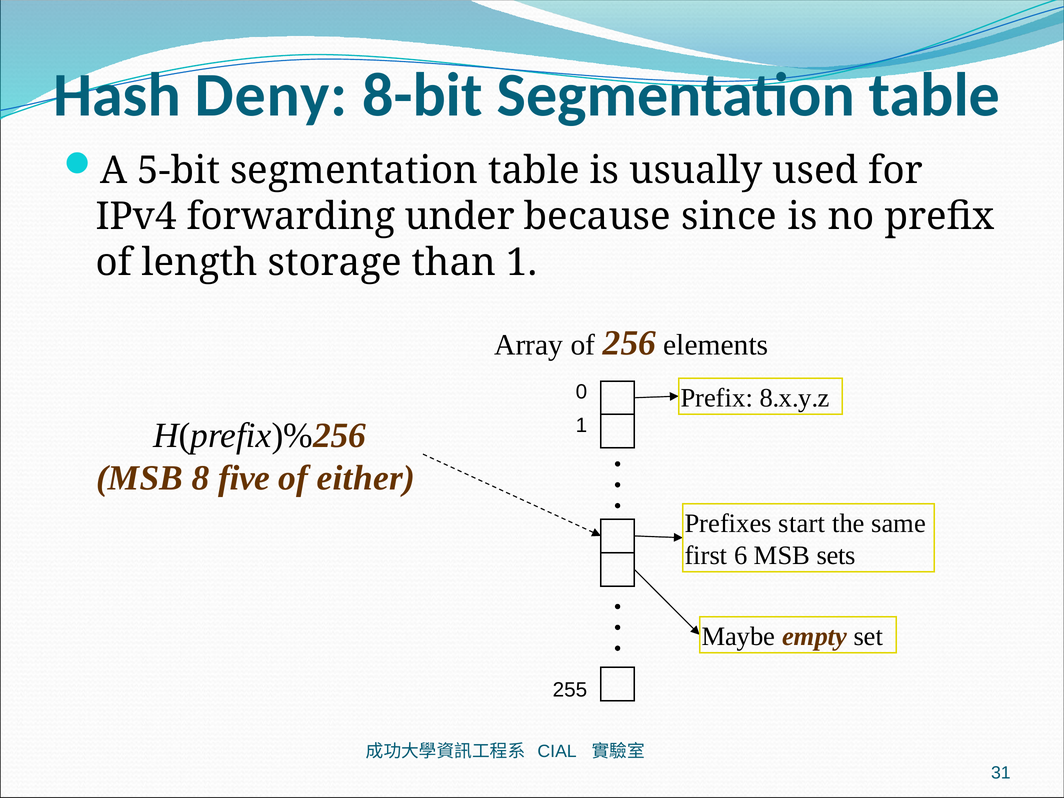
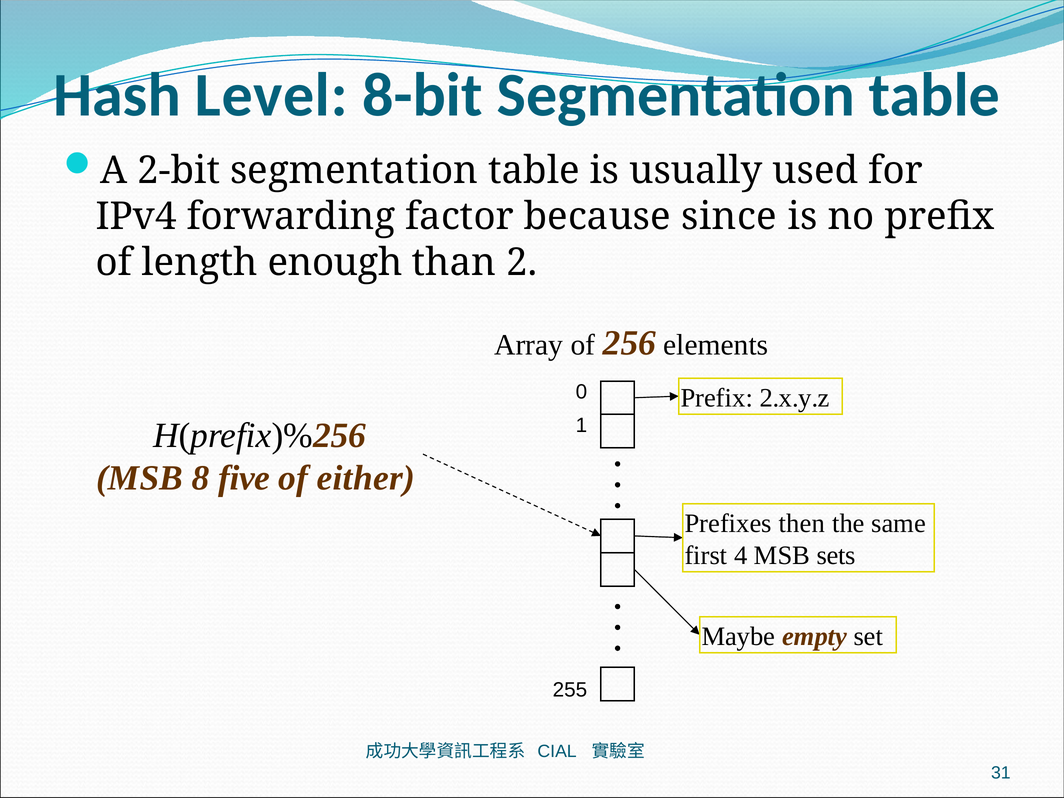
Deny: Deny -> Level (271, 95)
5-bit: 5-bit -> 2-bit (179, 170)
under: under -> factor (459, 216)
storage: storage -> enough (335, 262)
than 1: 1 -> 2 (522, 262)
8.x.y.z: 8.x.y.z -> 2.x.y.z (795, 398)
start: start -> then (802, 524)
6: 6 -> 4 (741, 556)
